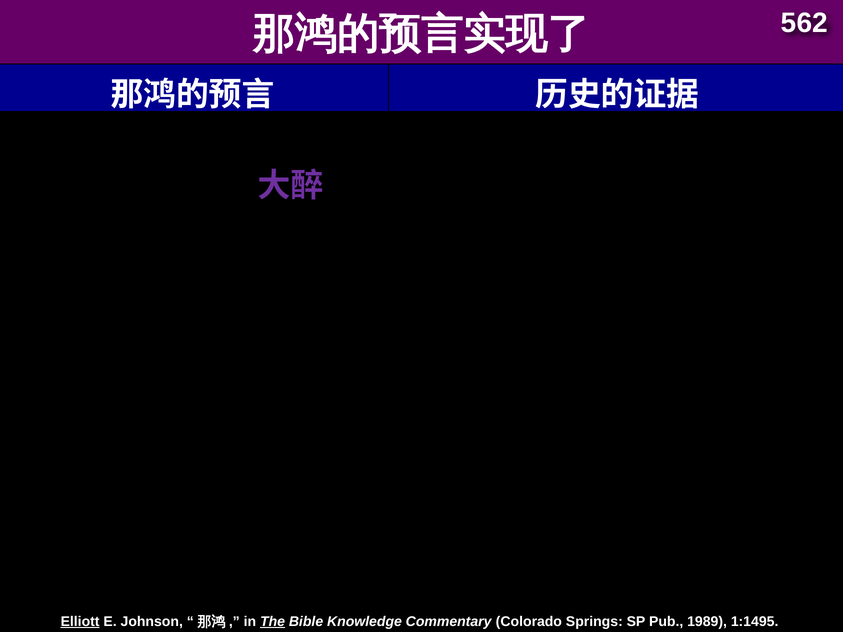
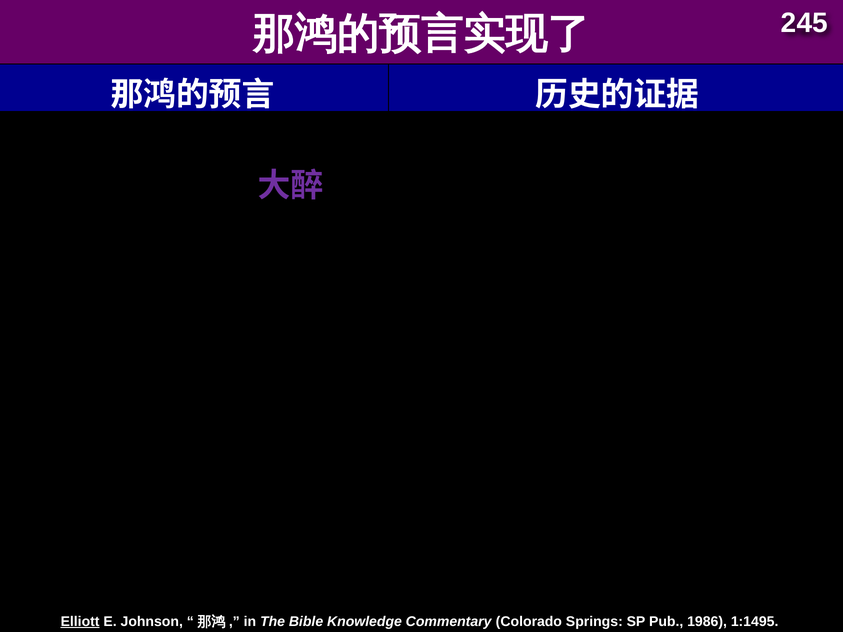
562: 562 -> 245 (804, 23)
The underline: present -> none (273, 622)
1989: 1989 -> 1986 (707, 622)
